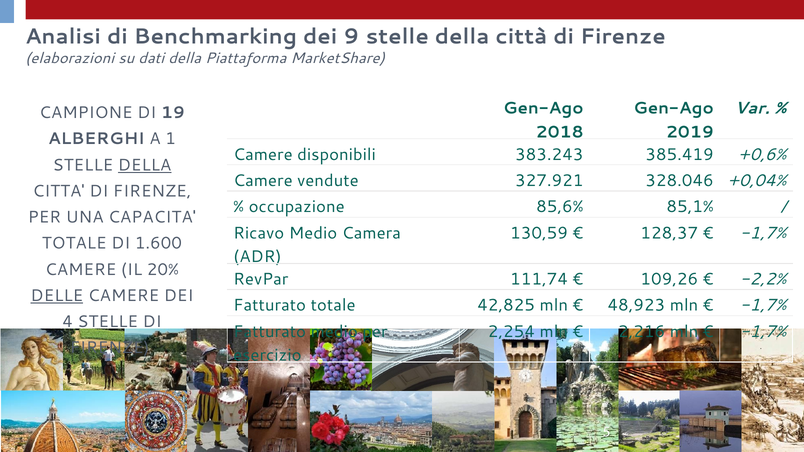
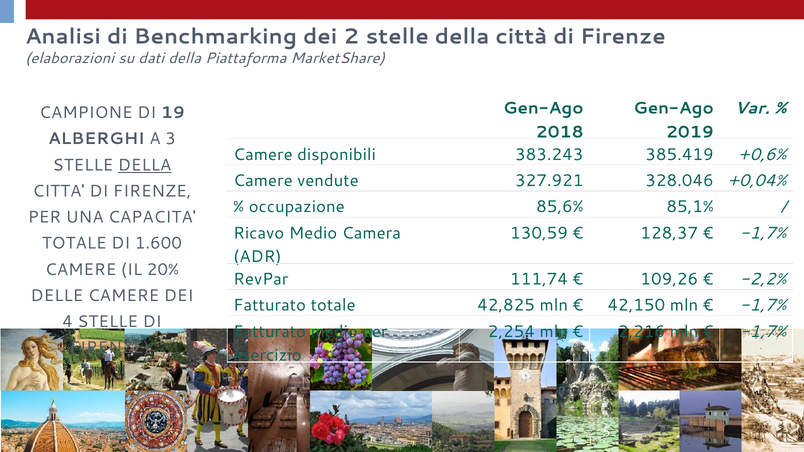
9: 9 -> 2 (351, 37)
1: 1 -> 3 (171, 139)
DELLE underline: present -> none (57, 296)
48,923: 48,923 -> 42,150 (636, 306)
